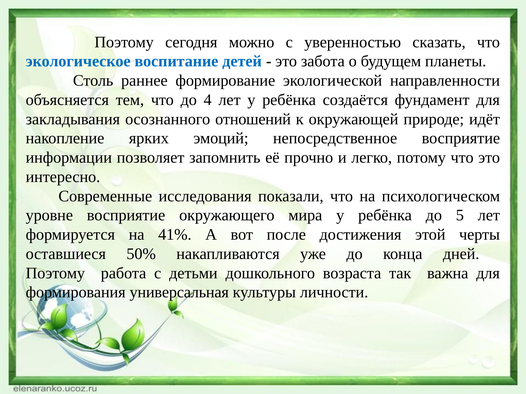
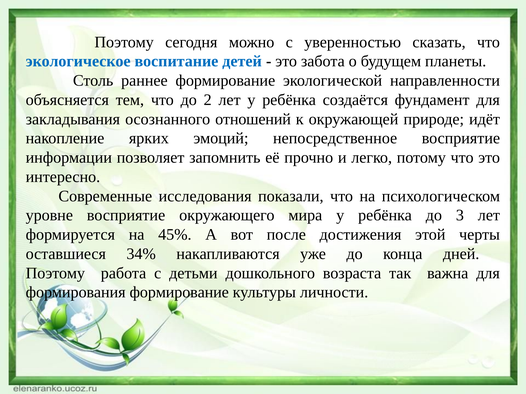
4: 4 -> 2 (208, 100)
5: 5 -> 3 (460, 216)
41%: 41% -> 45% (175, 235)
50%: 50% -> 34% (141, 254)
формирования универсальная: универсальная -> формирование (179, 293)
